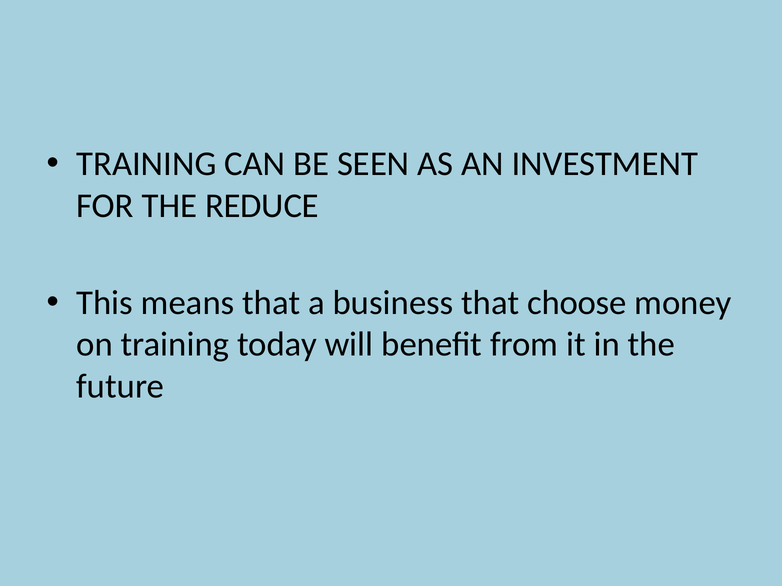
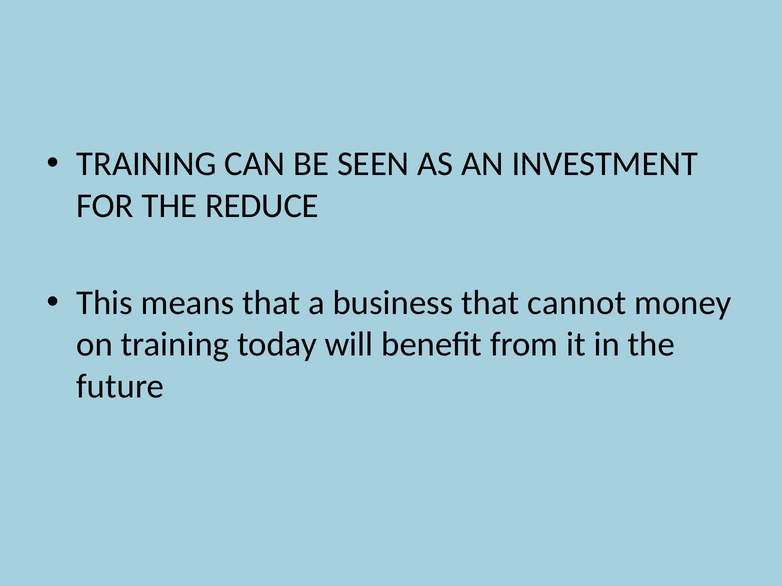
choose: choose -> cannot (577, 303)
